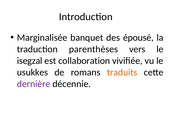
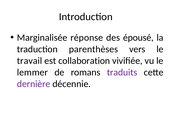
banquet: banquet -> réponse (87, 38)
isegzal: isegzal -> travail (30, 61)
usukkes: usukkes -> lemmer (32, 73)
traduits colour: orange -> purple (122, 73)
